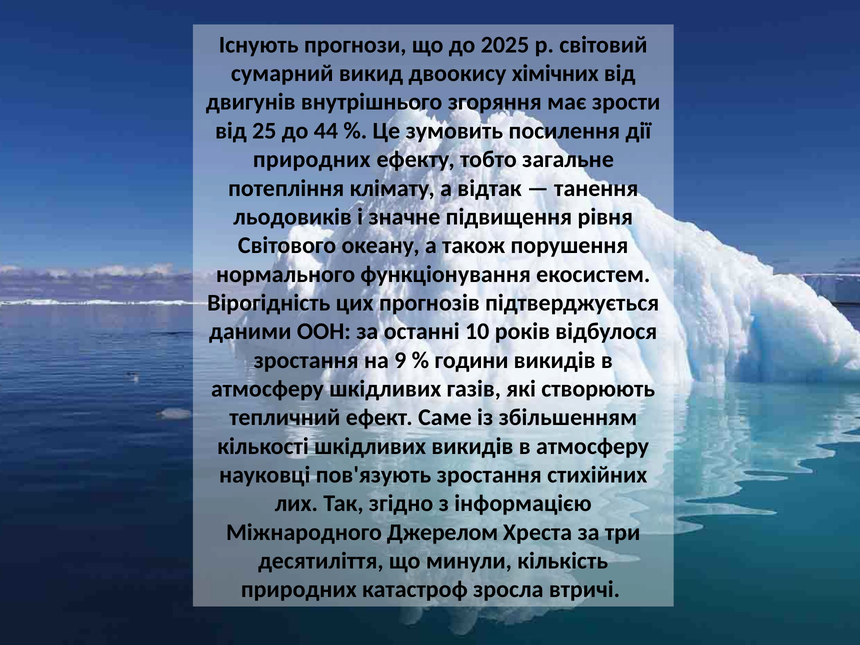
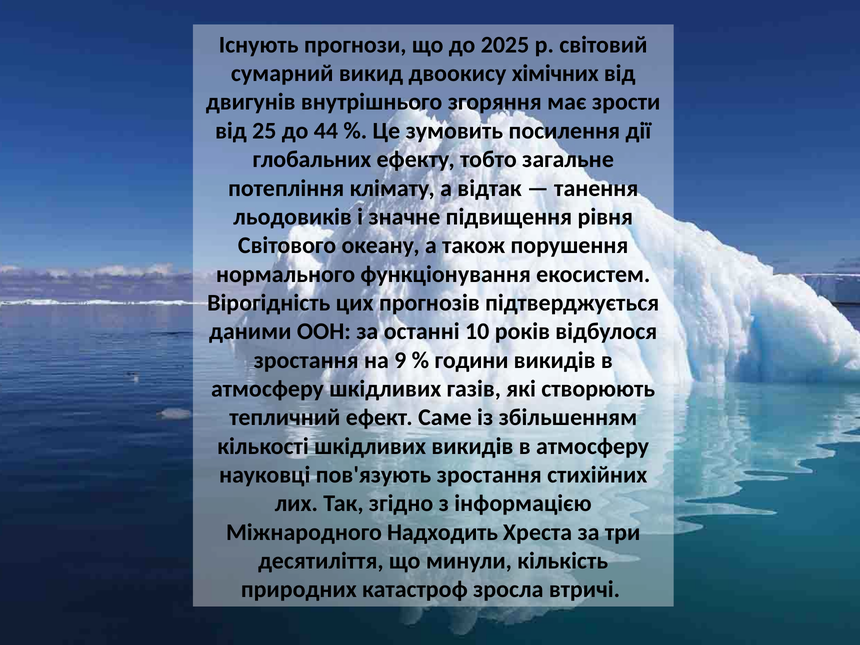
природних: природних -> глобальних (312, 159)
Джерелом: Джерелом -> Надходить (443, 532)
